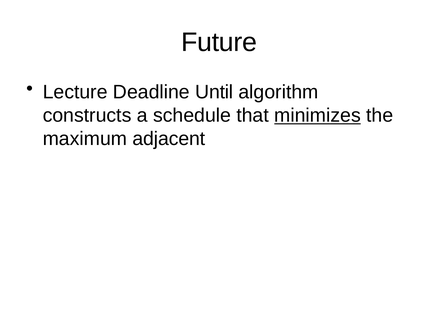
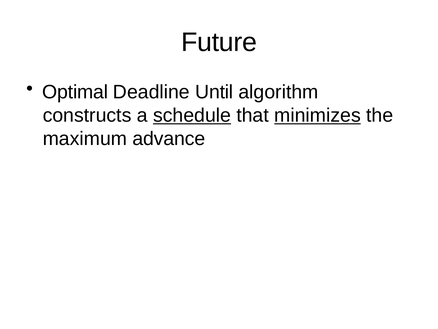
Lecture: Lecture -> Optimal (75, 92)
schedule underline: none -> present (192, 115)
adjacent: adjacent -> advance (169, 139)
